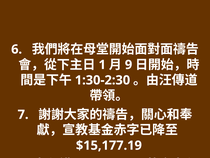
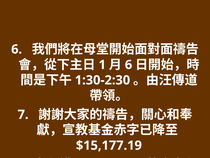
9: 9 -> 6 (129, 65)
